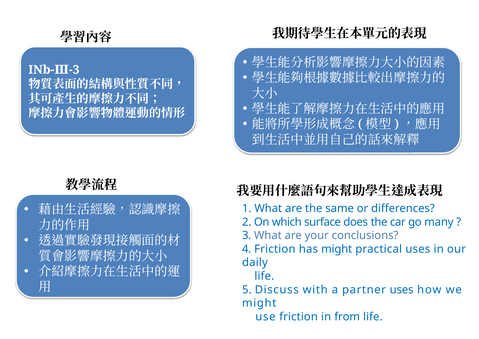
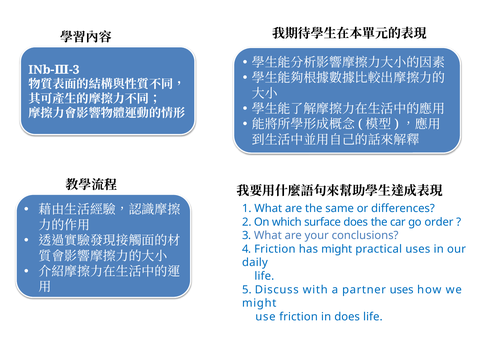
many: many -> order (439, 222)
in from: from -> does (347, 316)
